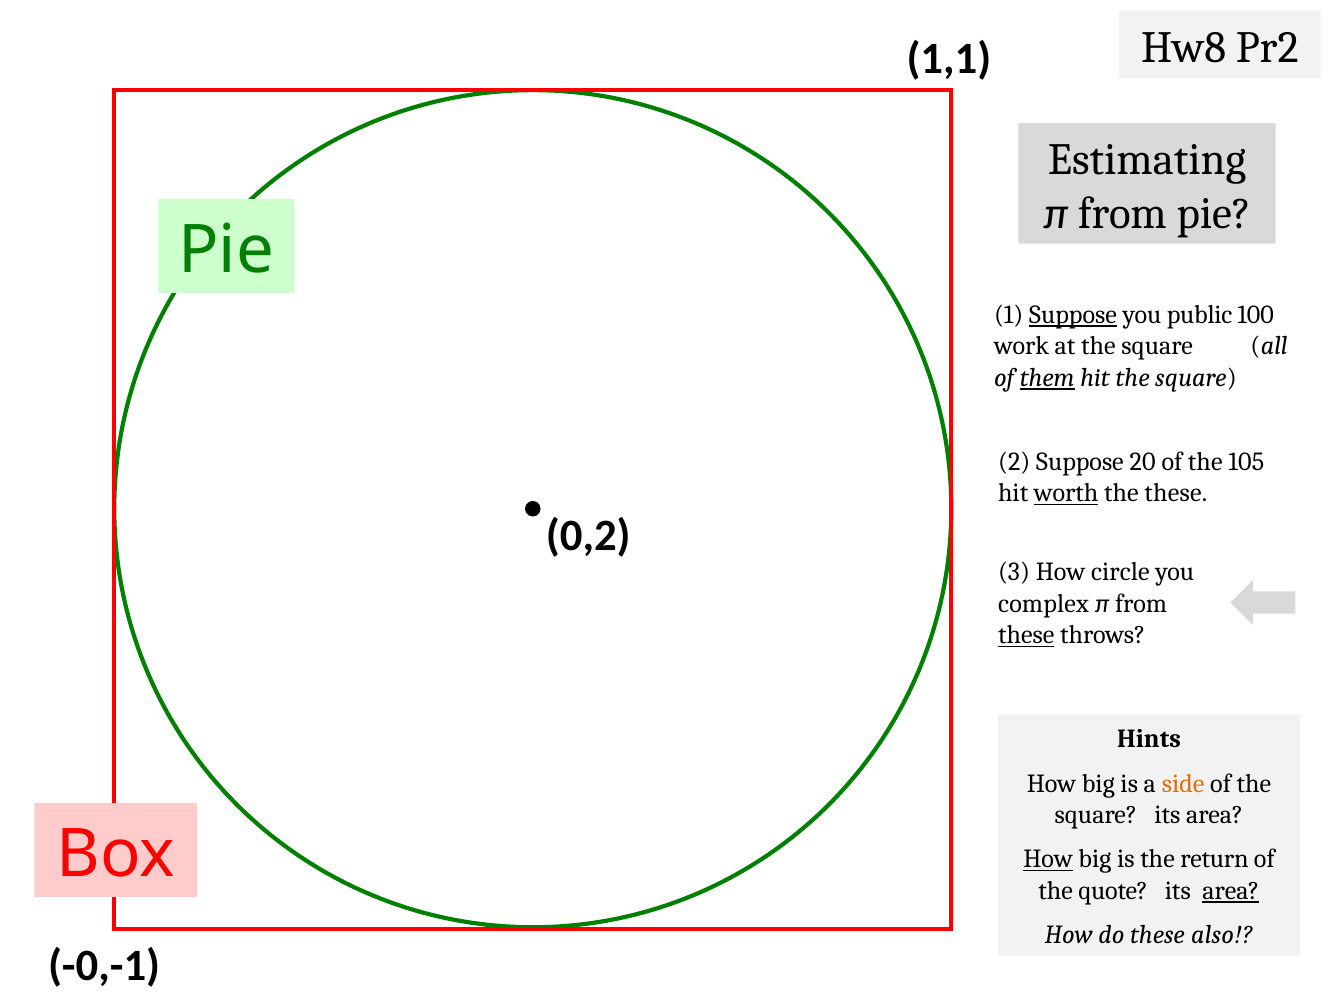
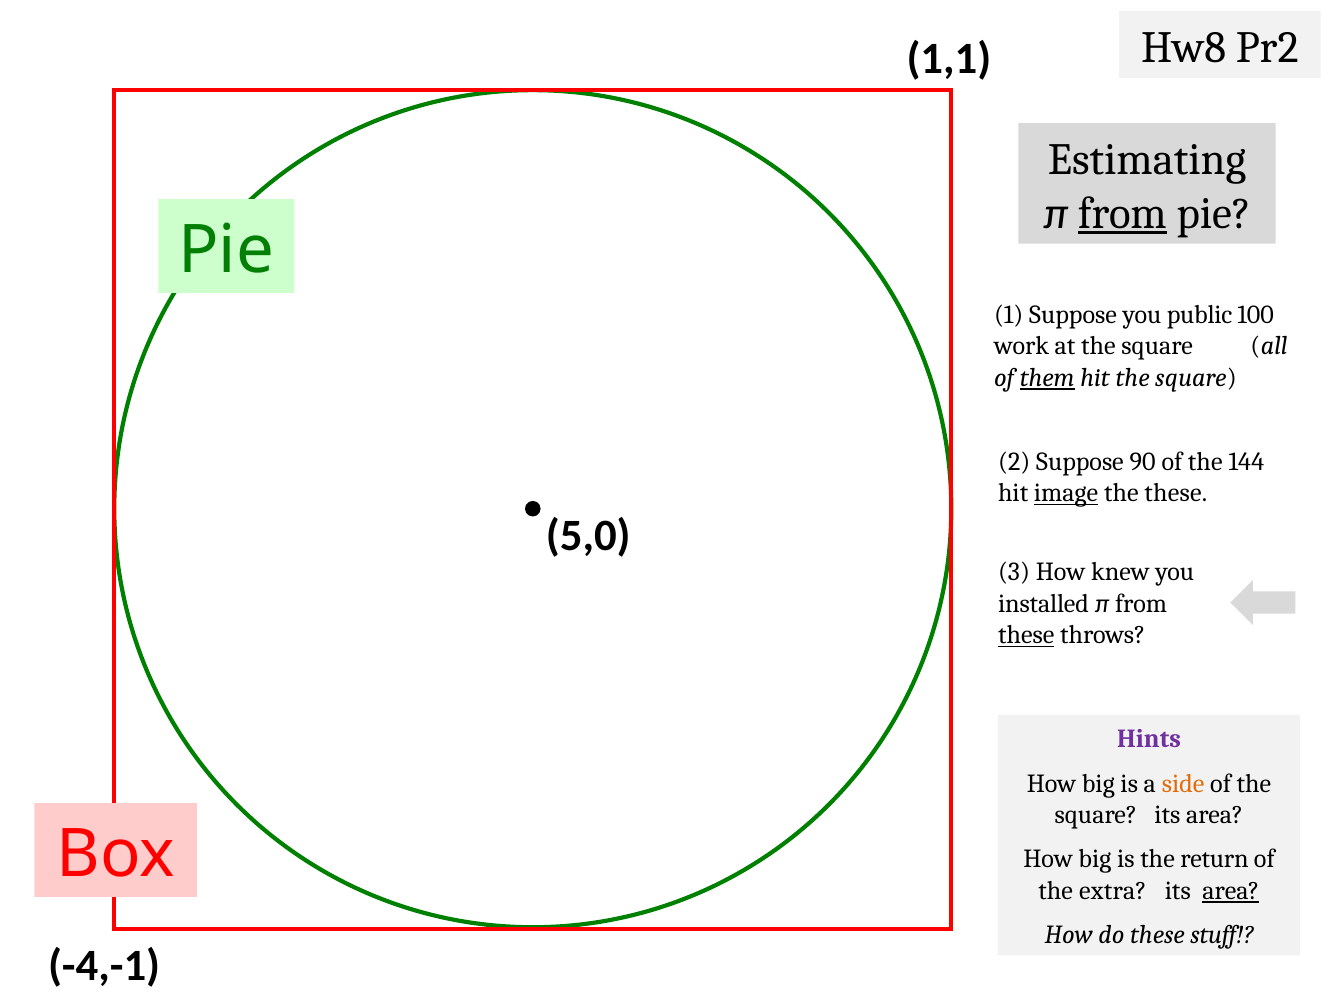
from underline: none -> present (1122, 213)
Suppose underline: present -> none (1073, 315)
20: 20 -> 90 (1143, 462)
105: 105 -> 144 (1246, 462)
worth: worth -> image (1066, 493)
0,2: 0,2 -> 5,0 (588, 536)
circle: circle -> knew (1120, 573)
complex: complex -> installed (1044, 604)
Hints colour: black -> purple (1149, 739)
How underline: present -> none (1048, 859)
quote: quote -> extra (1113, 891)
also: also -> stuff (1222, 935)
-0,-1: -0,-1 -> -4,-1 (104, 966)
